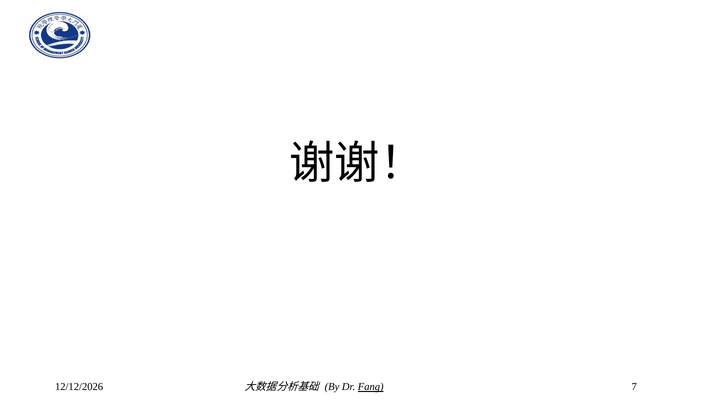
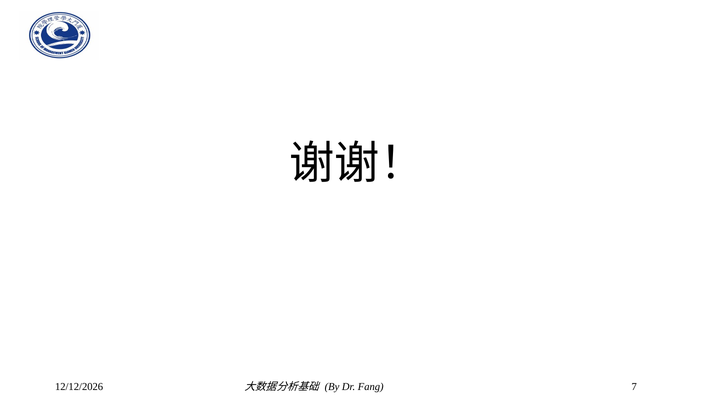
Fang underline: present -> none (371, 387)
